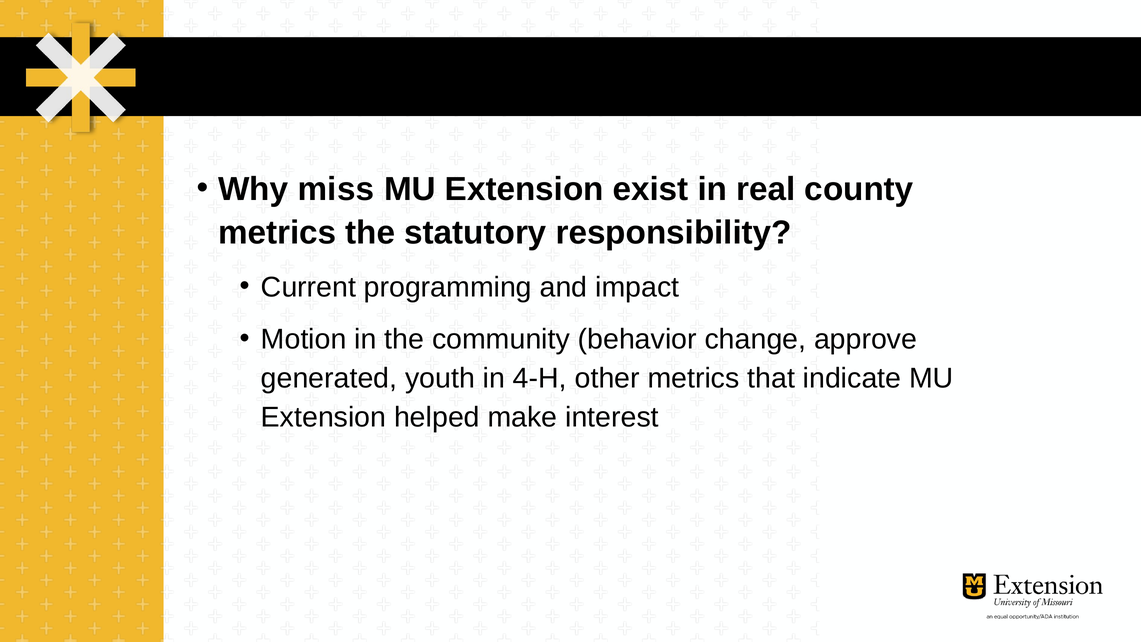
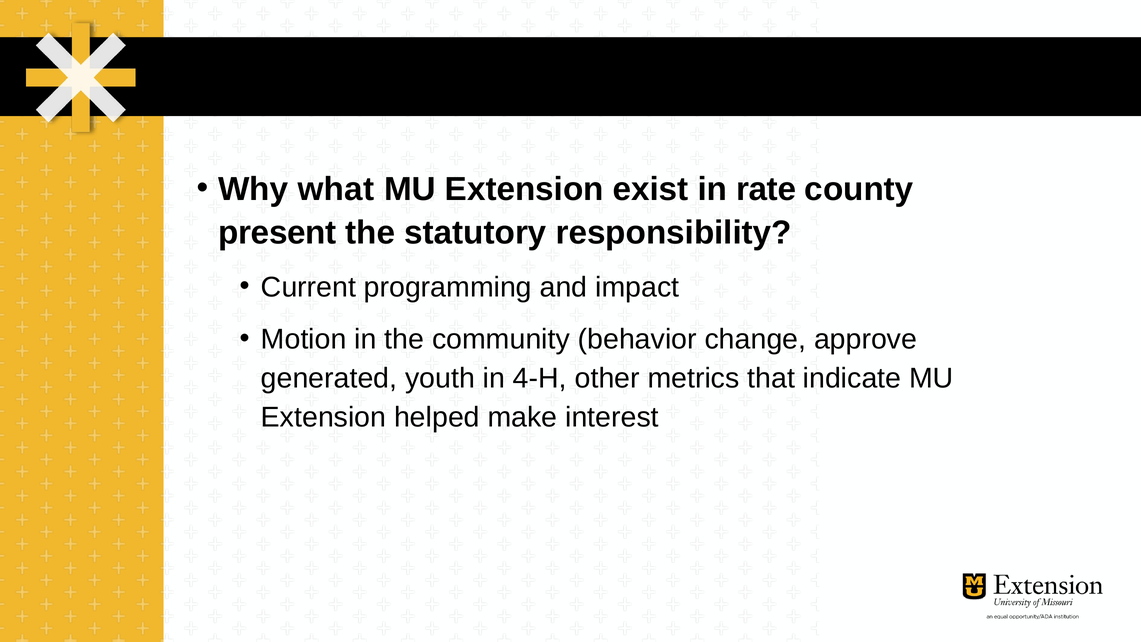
miss: miss -> what (336, 189)
real: real -> rate (766, 189)
metrics: metrics -> present (277, 232)
